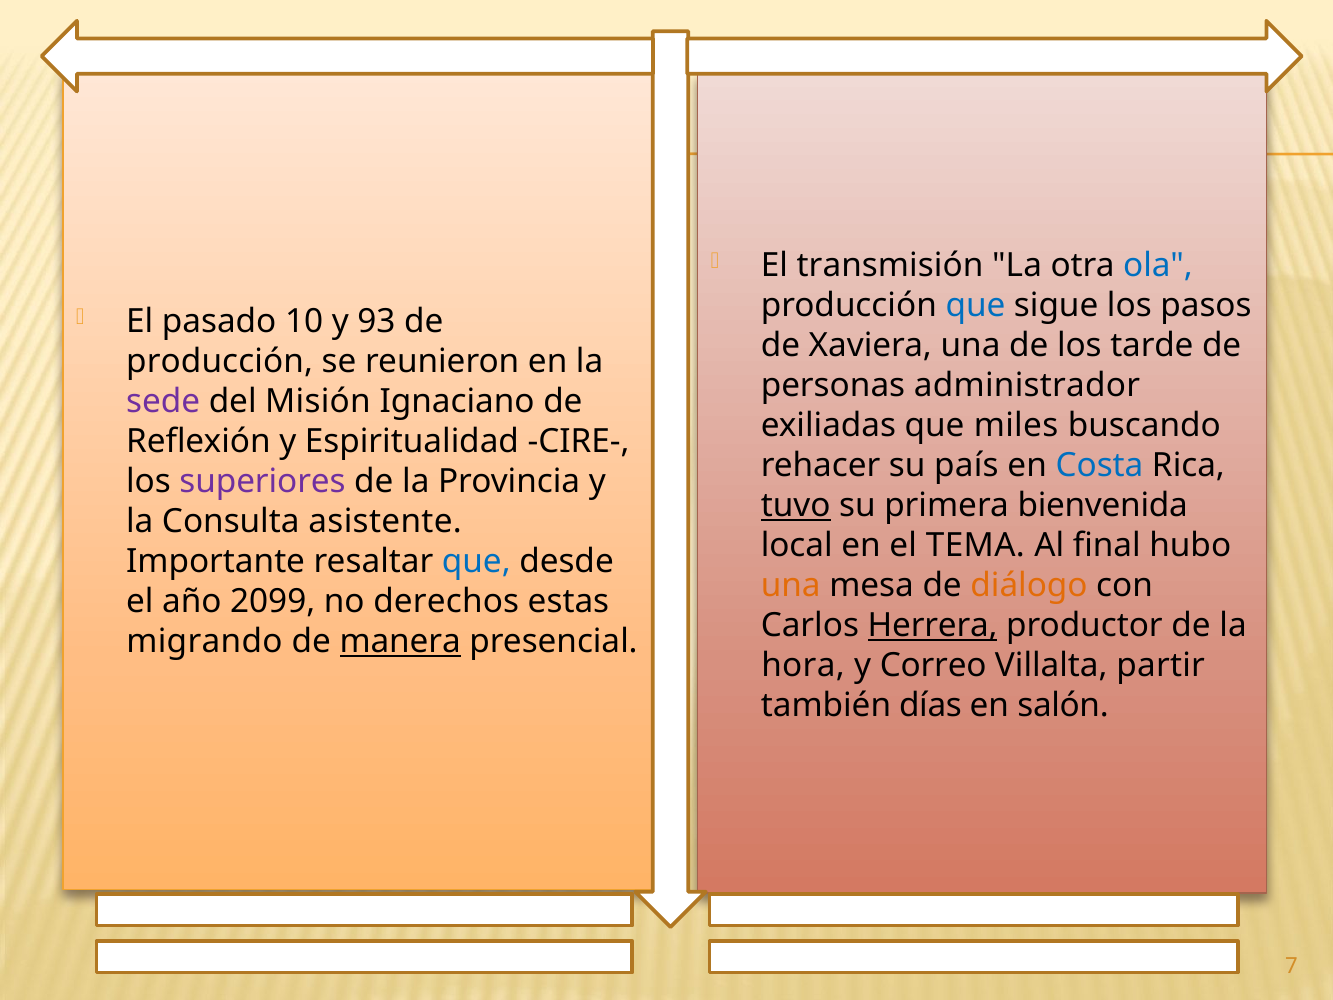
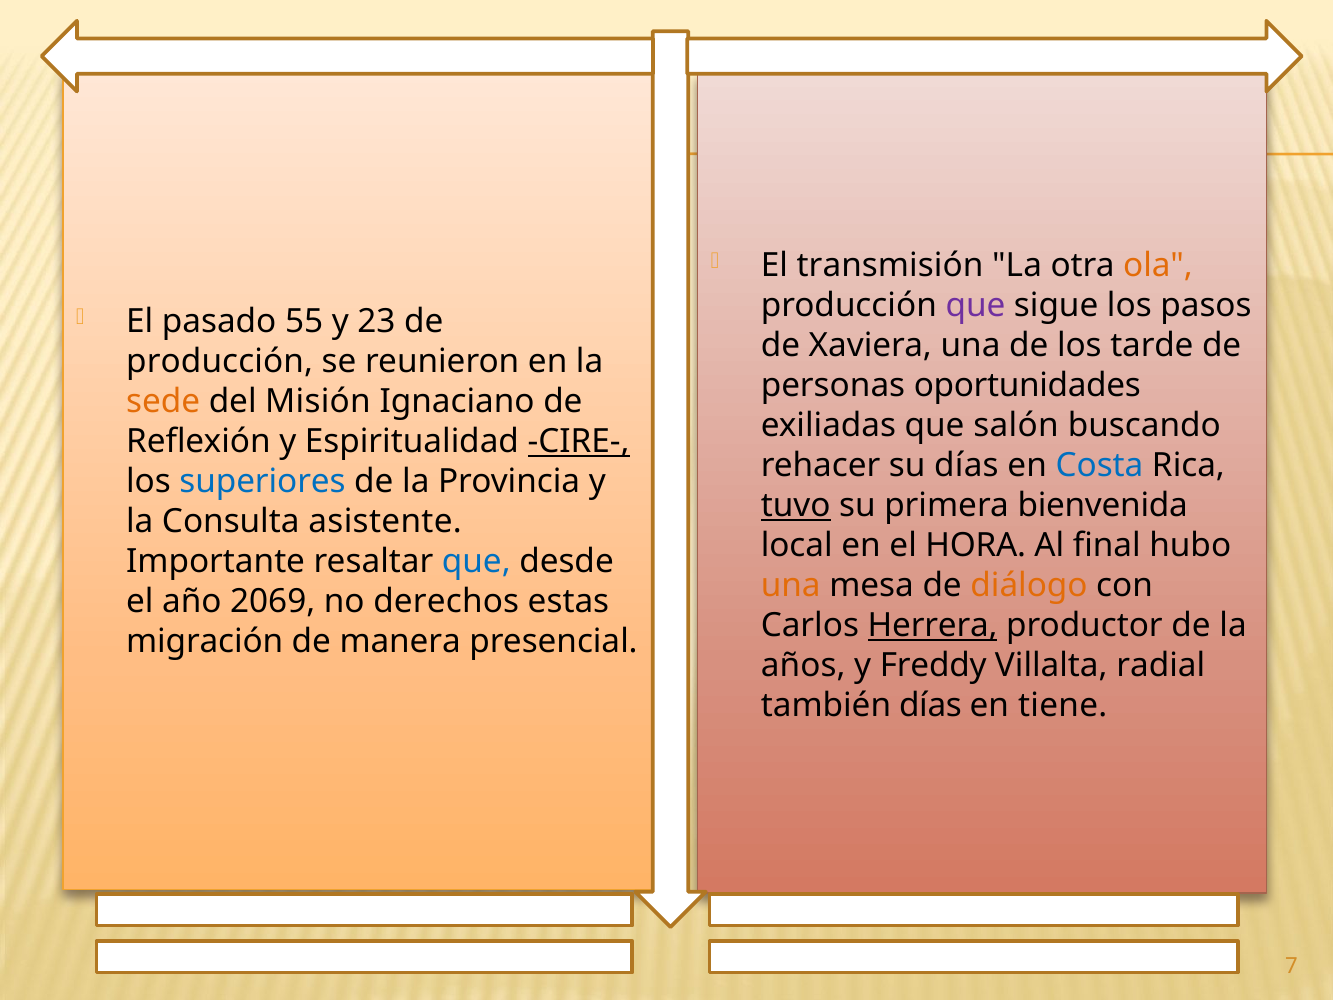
ola colour: blue -> orange (1158, 265)
que colour: blue -> purple (975, 305)
10: 10 -> 55 (304, 321)
93: 93 -> 23 (376, 321)
administrador: administrador -> oportunidades (1027, 385)
sede colour: purple -> orange (163, 401)
miles: miles -> salón (1016, 425)
CIRE- underline: none -> present (579, 441)
su país: país -> días (966, 465)
superiores colour: purple -> blue (263, 481)
TEMA: TEMA -> HORA (976, 545)
2099: 2099 -> 2069 (273, 601)
migrando: migrando -> migración (205, 641)
manera underline: present -> none (400, 641)
hora: hora -> años (803, 665)
Correo: Correo -> Freddy (933, 665)
partir: partir -> radial (1161, 665)
salón: salón -> tiene (1063, 705)
